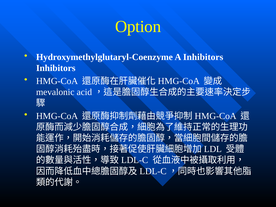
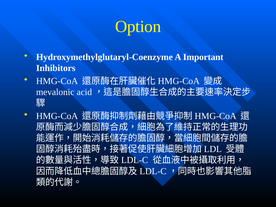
A Inhibitors: Inhibitors -> Important (203, 57)
